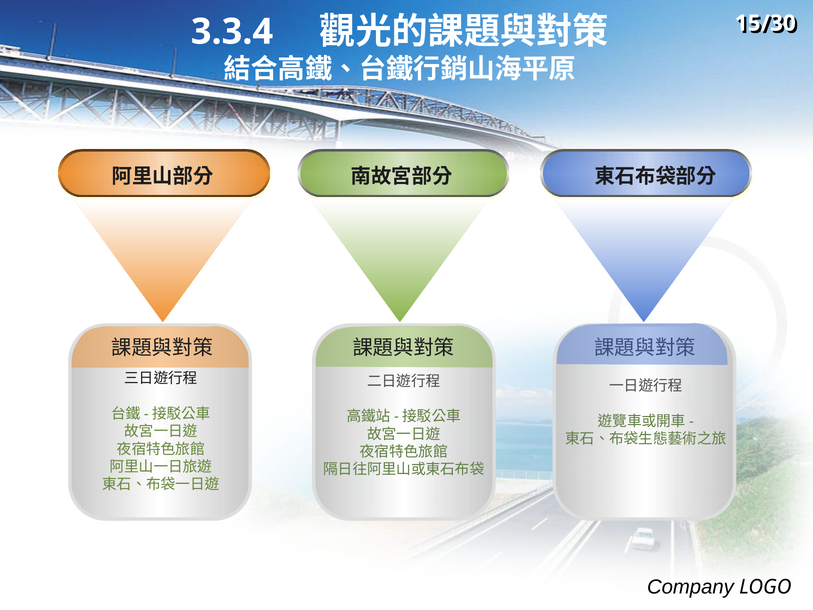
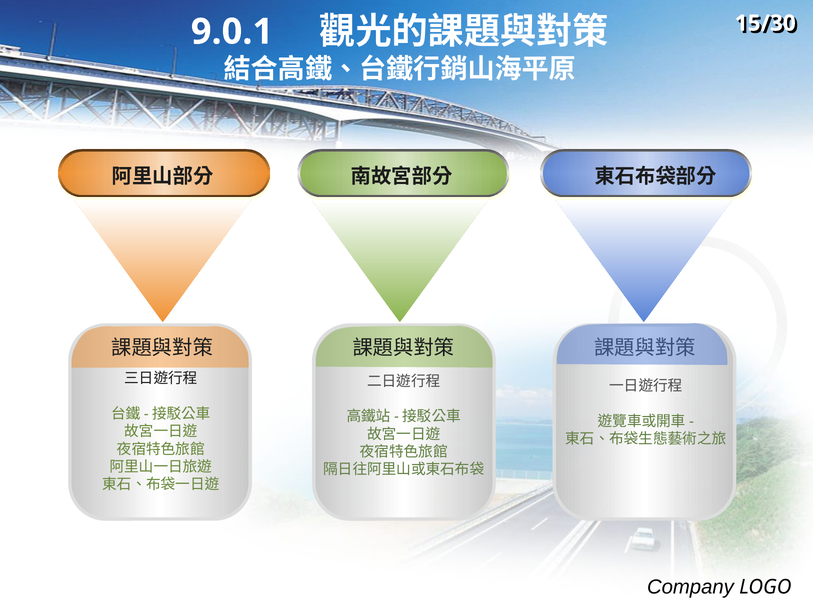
3.3.4: 3.3.4 -> 9.0.1 (232, 32)
